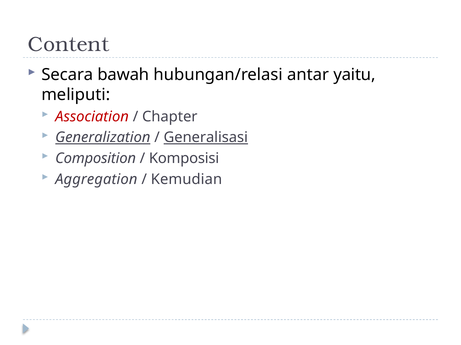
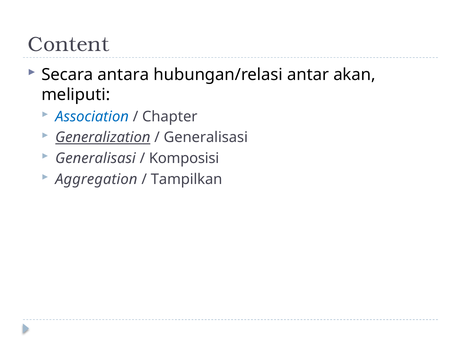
bawah: bawah -> antara (123, 75)
yaitu: yaitu -> akan (354, 75)
Association colour: red -> blue (92, 117)
Generalisasi underline: present -> none (206, 138)
Composition: Composition -> Generalisasi (96, 159)
Kemudian: Kemudian -> Tampilkan (187, 180)
